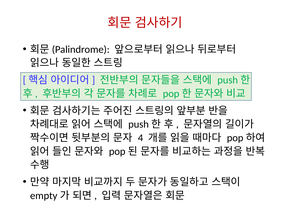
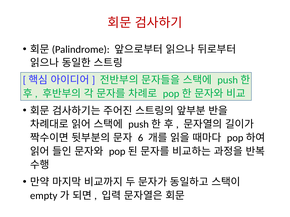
4: 4 -> 6 (141, 138)
